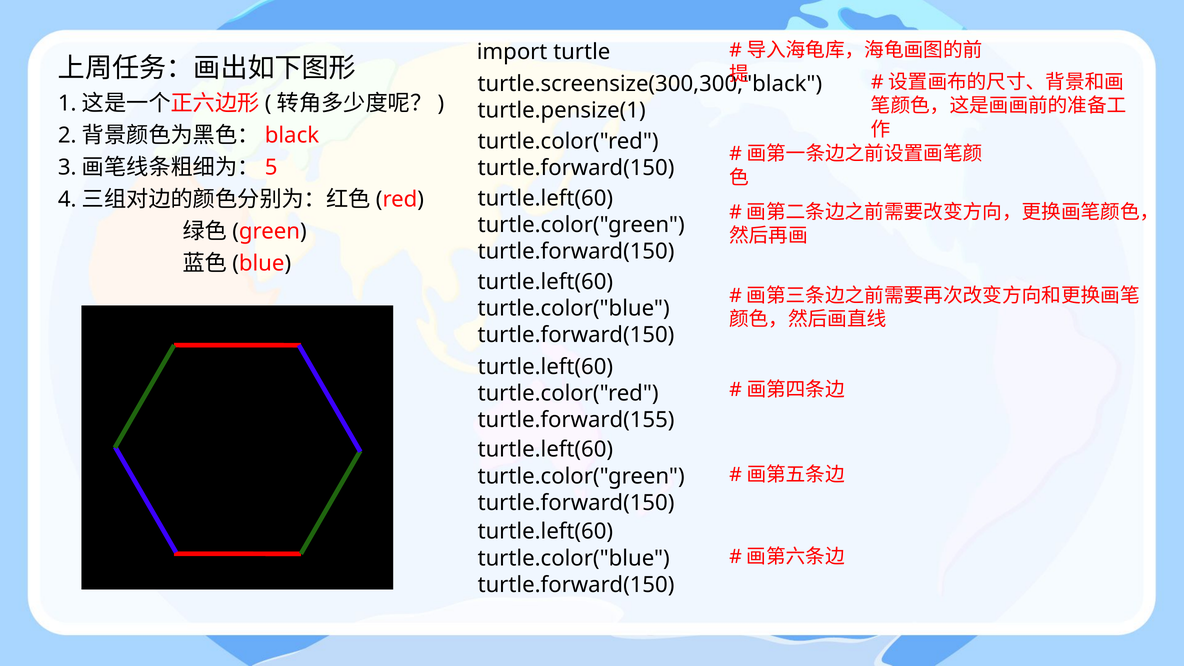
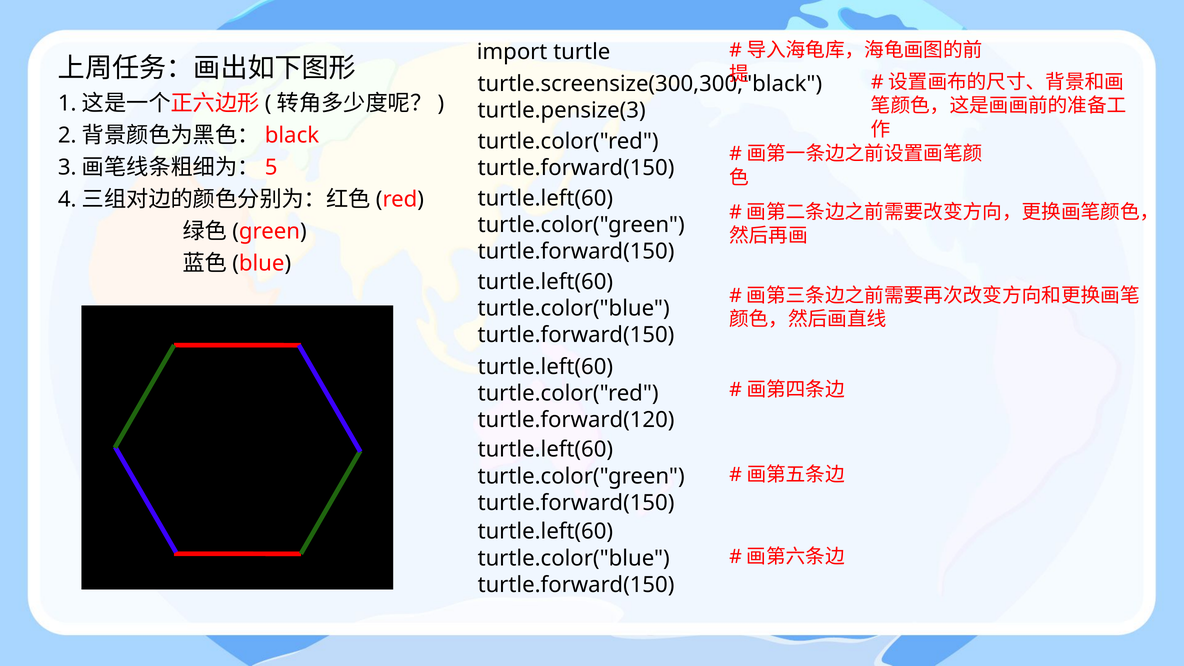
turtle.pensize(1: turtle.pensize(1 -> turtle.pensize(3 (562, 110)
turtle.forward(155: turtle.forward(155 -> turtle.forward(120 (576, 420)
